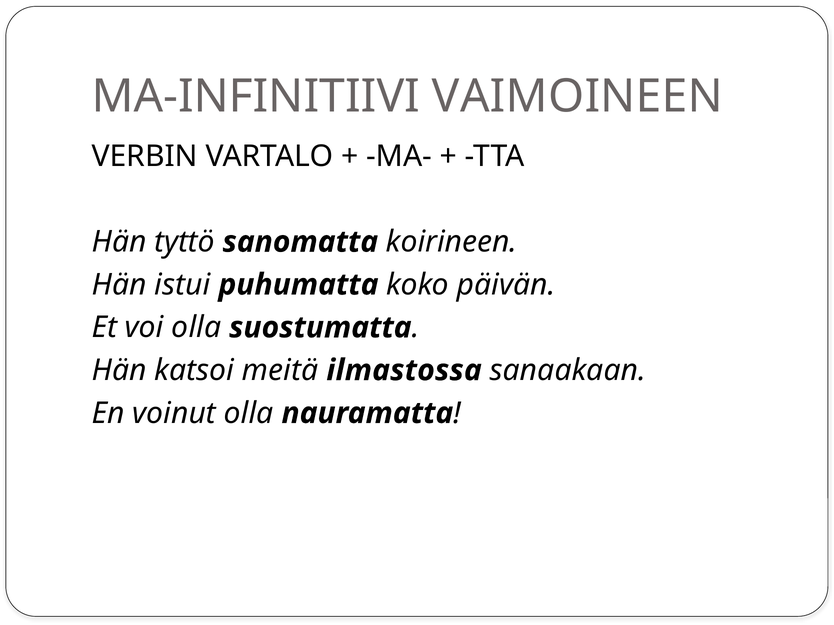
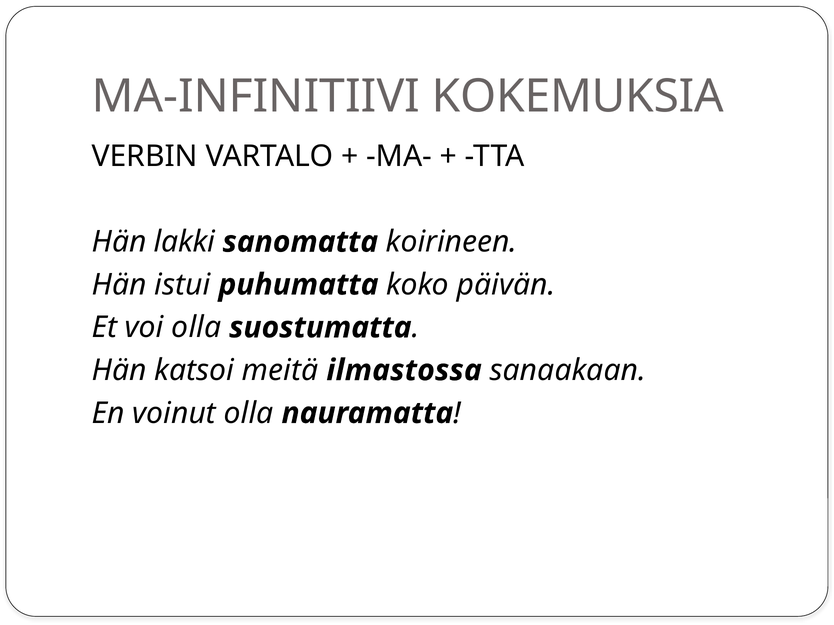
VAIMOINEEN: VAIMOINEEN -> KOKEMUKSIA (578, 96)
tyttö: tyttö -> lakki (185, 242)
